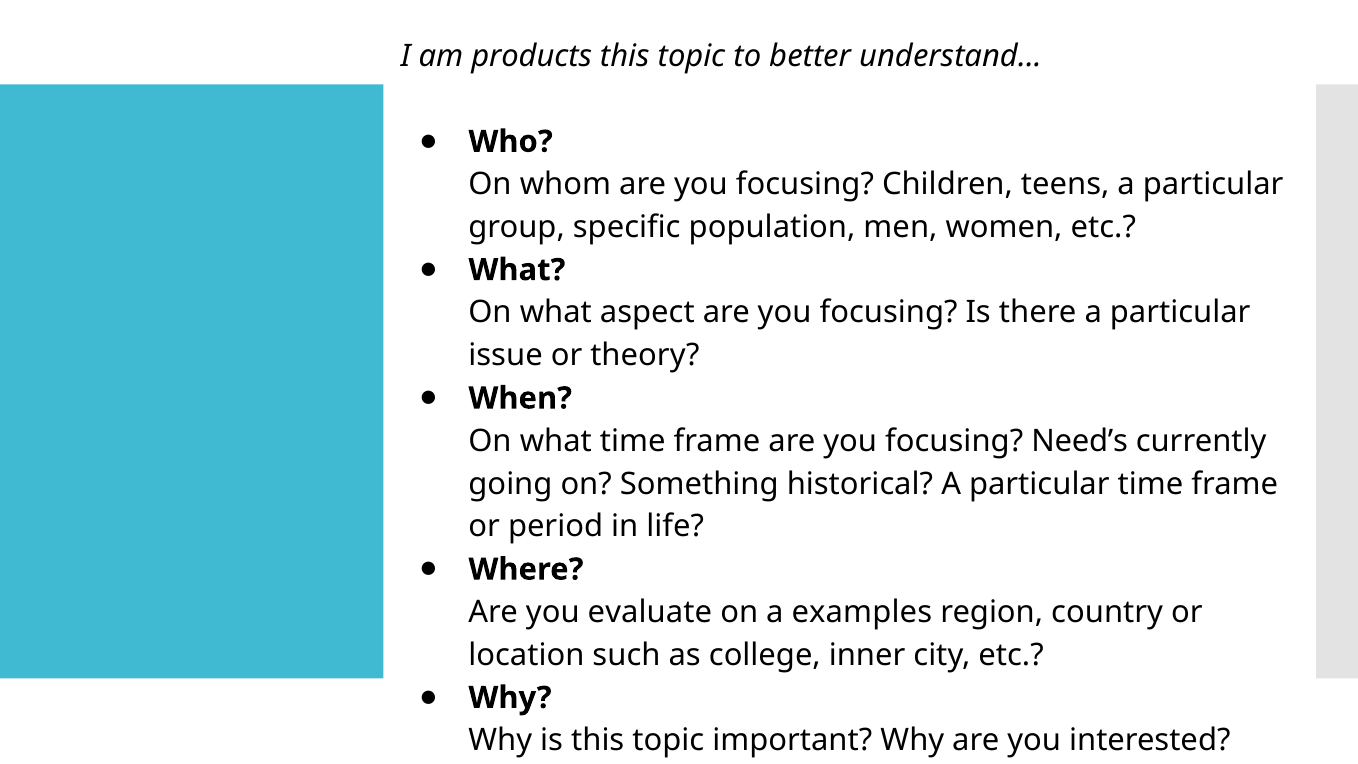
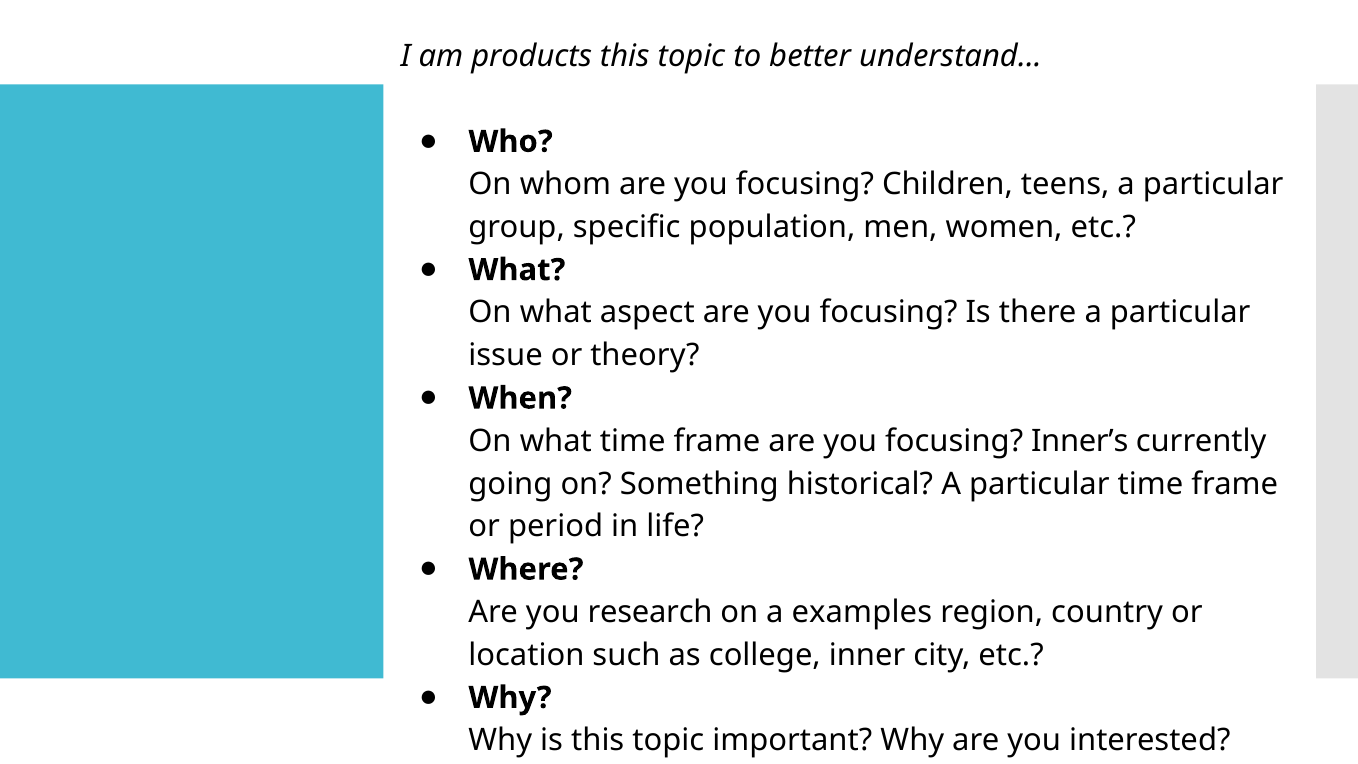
Need’s: Need’s -> Inner’s (1080, 441)
evaluate: evaluate -> research (650, 612)
